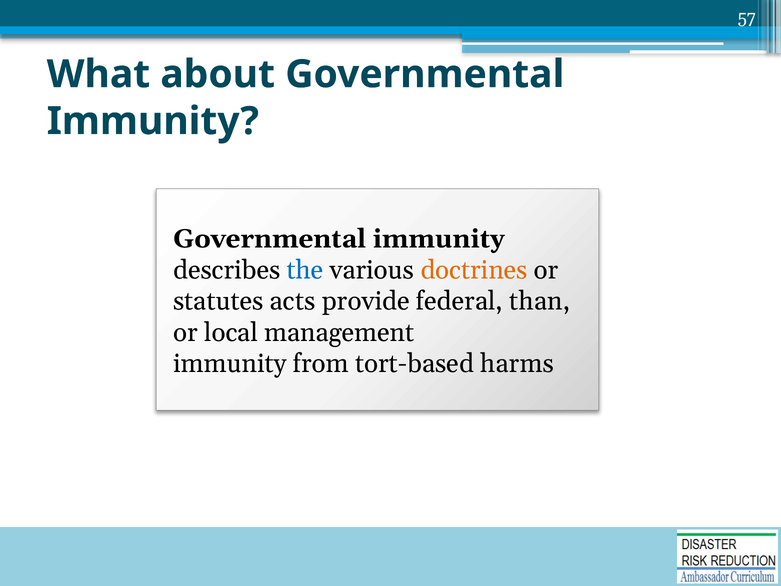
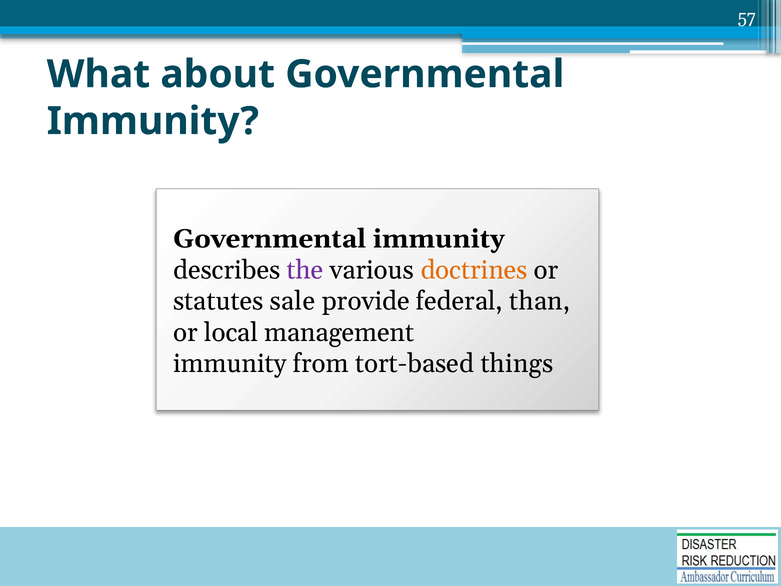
the colour: blue -> purple (305, 270)
acts: acts -> sale (293, 301)
harms: harms -> things (517, 364)
